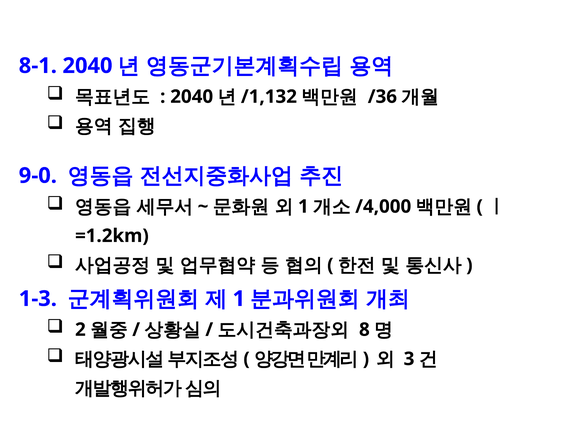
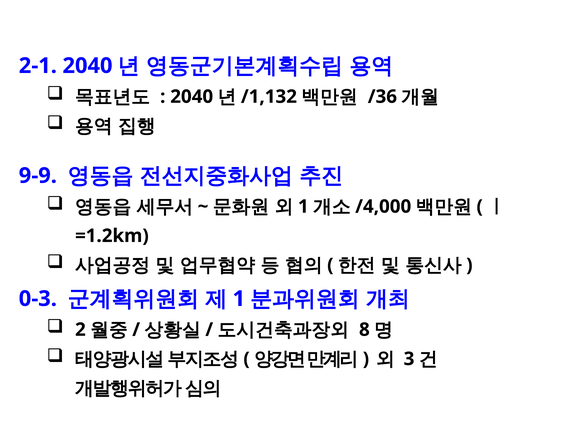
8-1: 8-1 -> 2-1 (38, 66)
9-0: 9-0 -> 9-9 (38, 176)
1-3: 1-3 -> 0-3 (38, 299)
